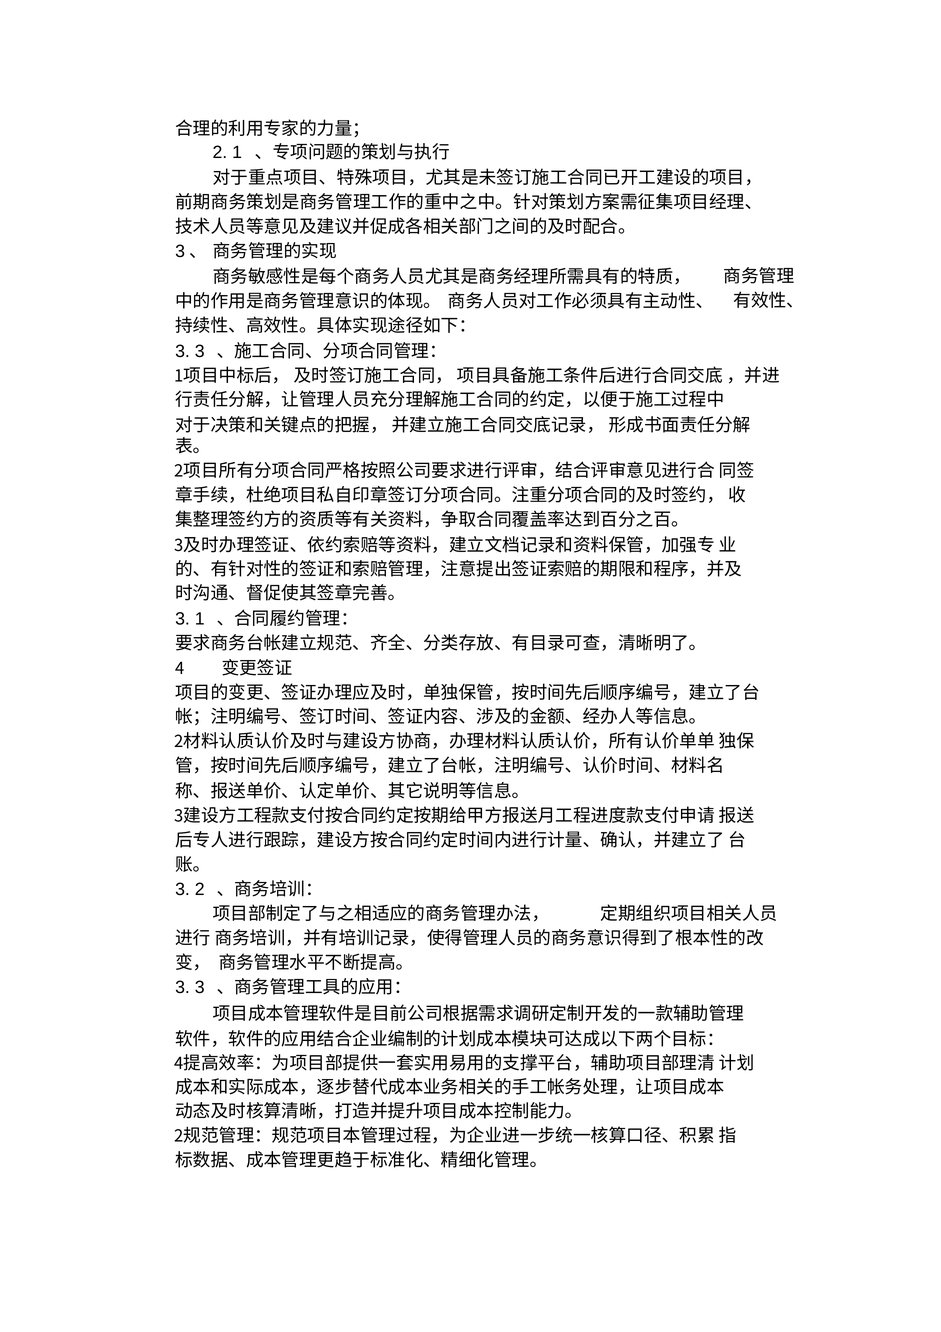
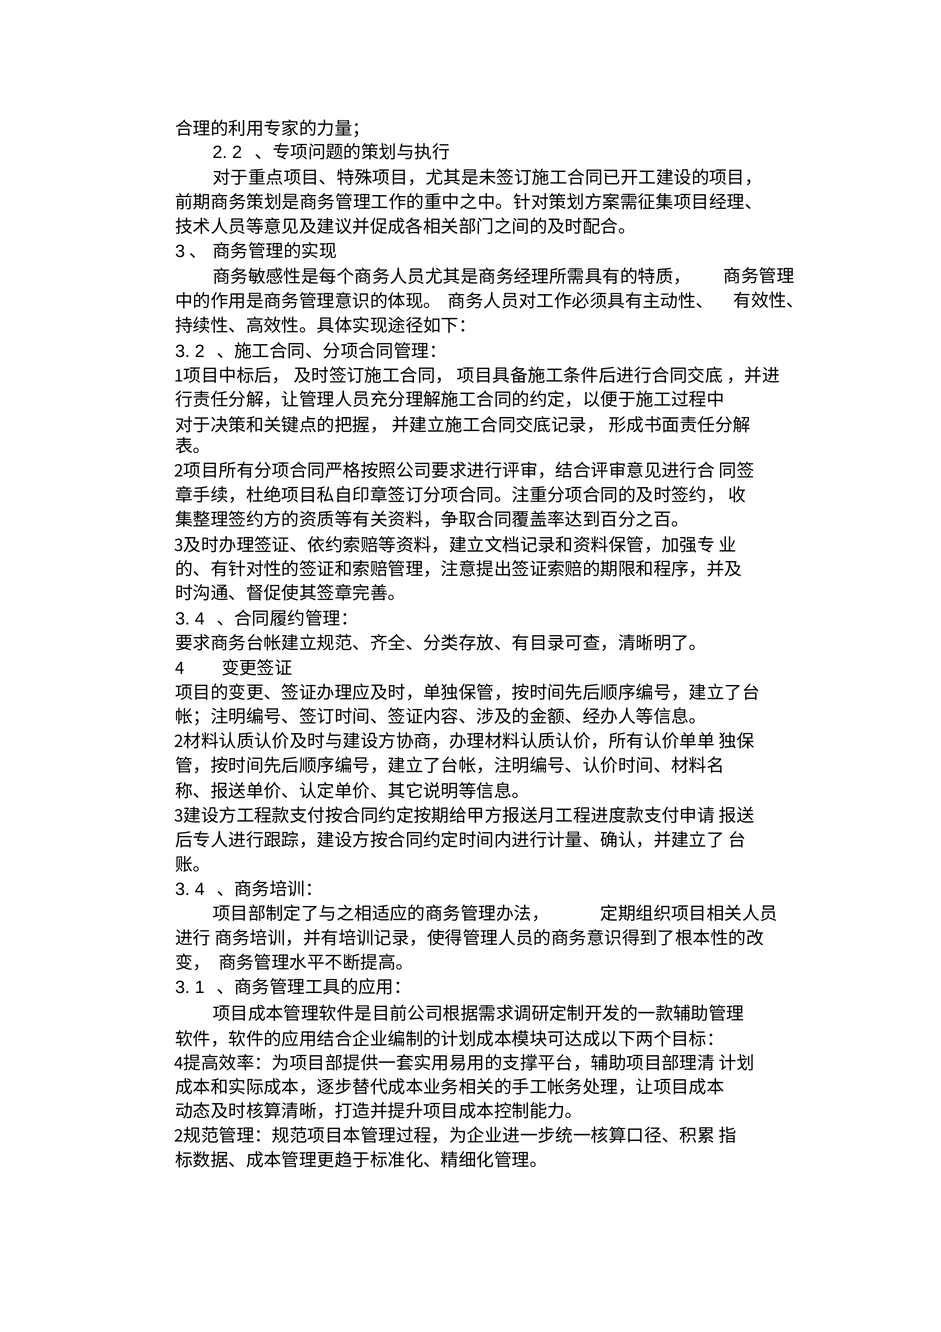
2 1: 1 -> 2 (237, 153)
3: 3 -> 2 (200, 351)
1: 1 -> 4 (200, 619)
2: 2 -> 4 (200, 889)
3: 3 -> 1 (200, 987)
